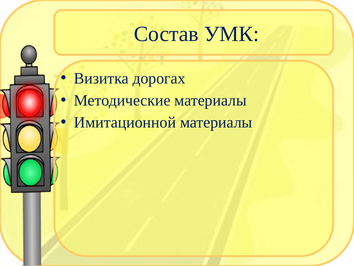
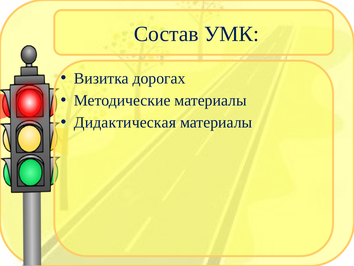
Имитационной: Имитационной -> Дидактическая (125, 122)
